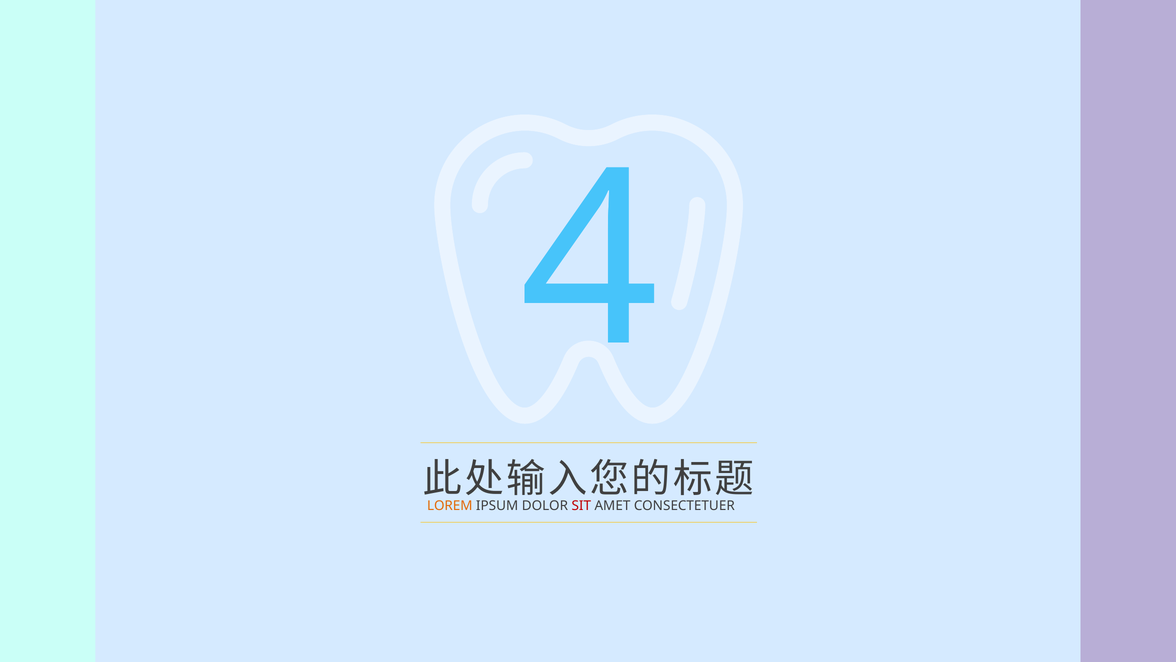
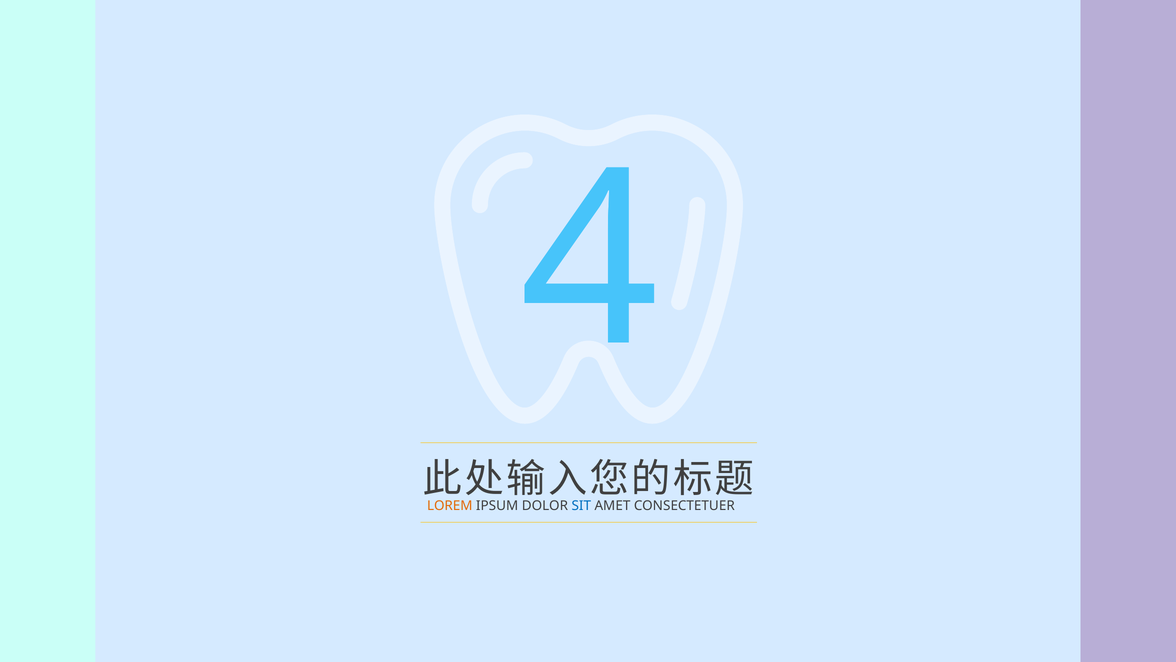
SIT colour: red -> blue (581, 505)
